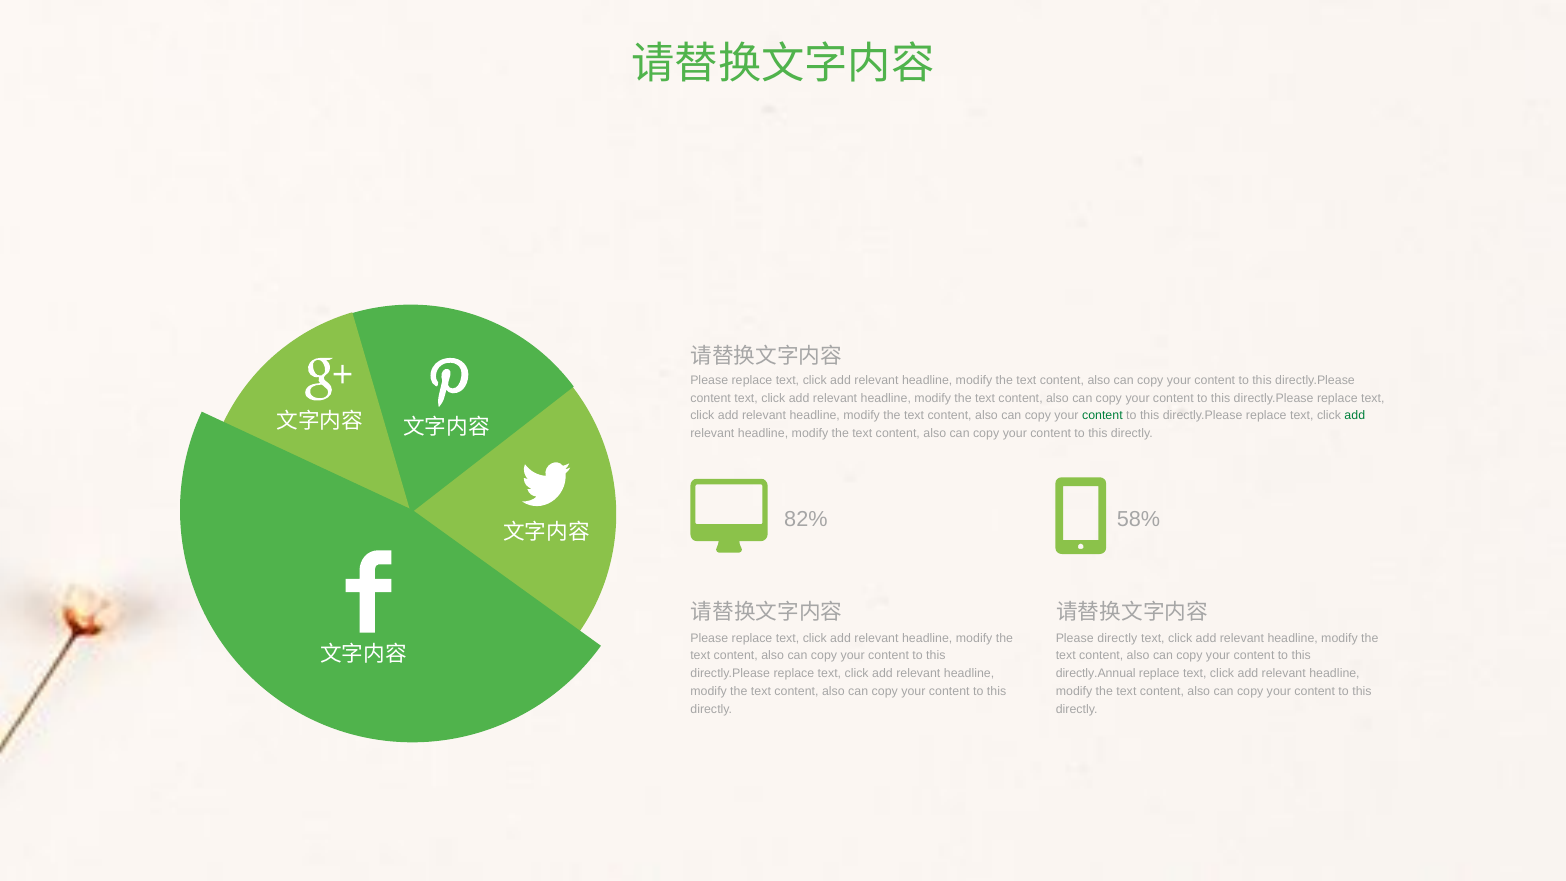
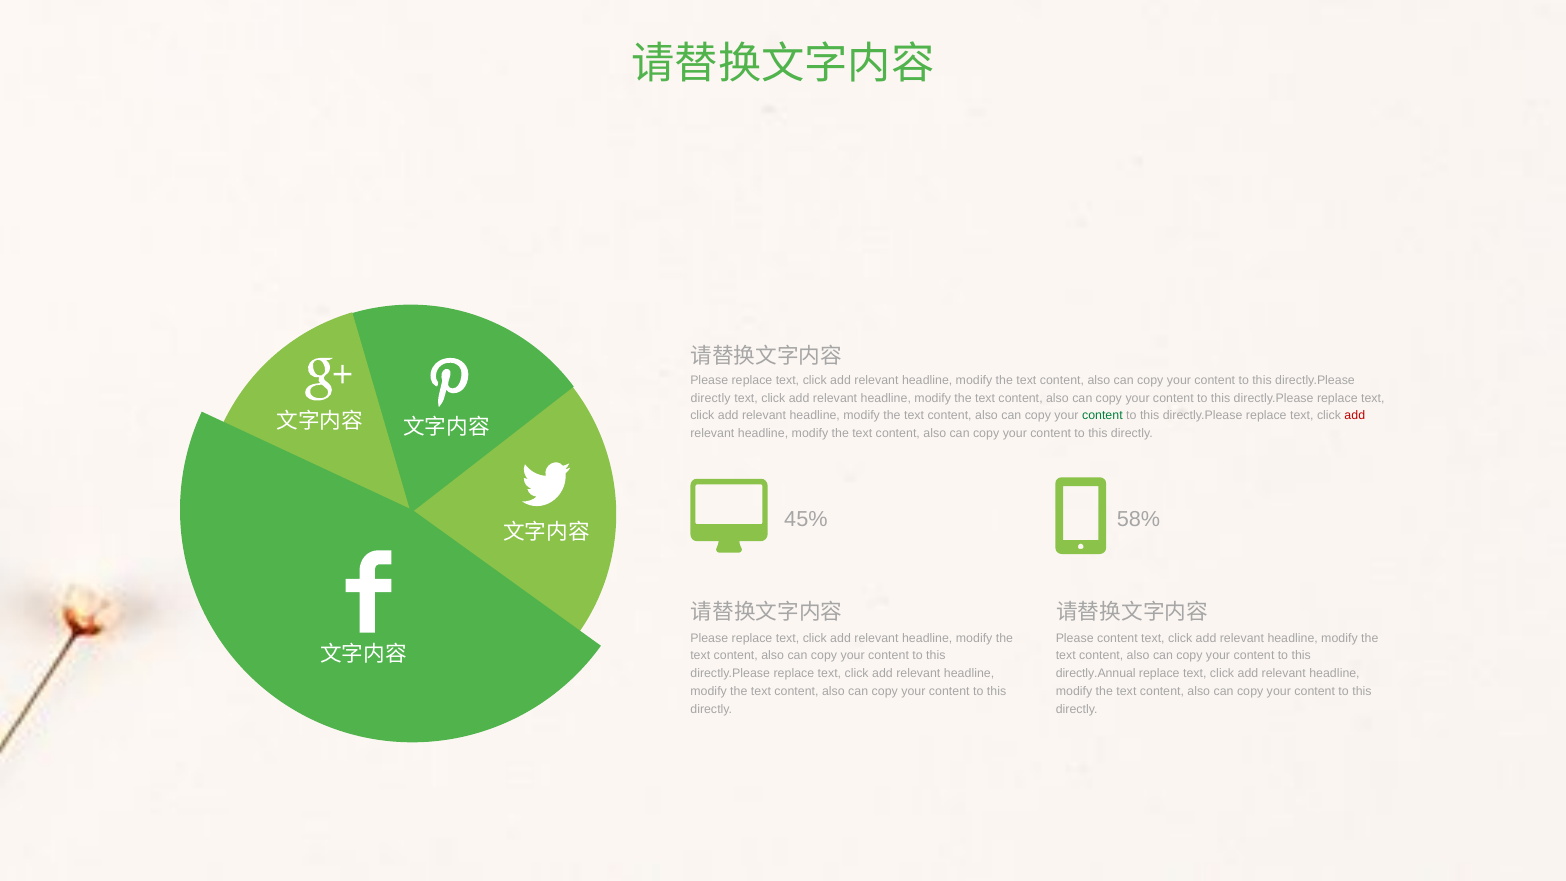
content: content -> directly (711, 398)
add colour: green -> red (1355, 416)
82%: 82% -> 45% (806, 520)
Please directly: directly -> content (1117, 638)
